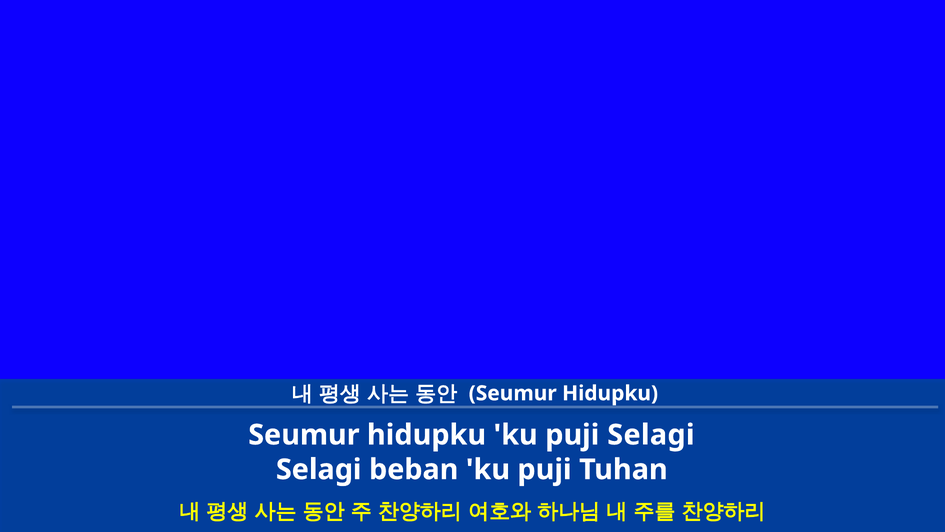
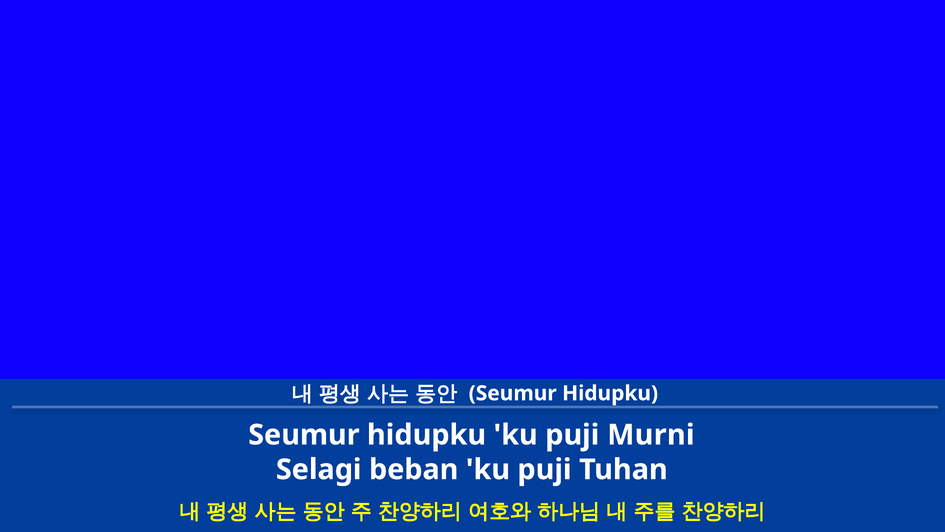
puji Selagi: Selagi -> Murni (651, 435)
